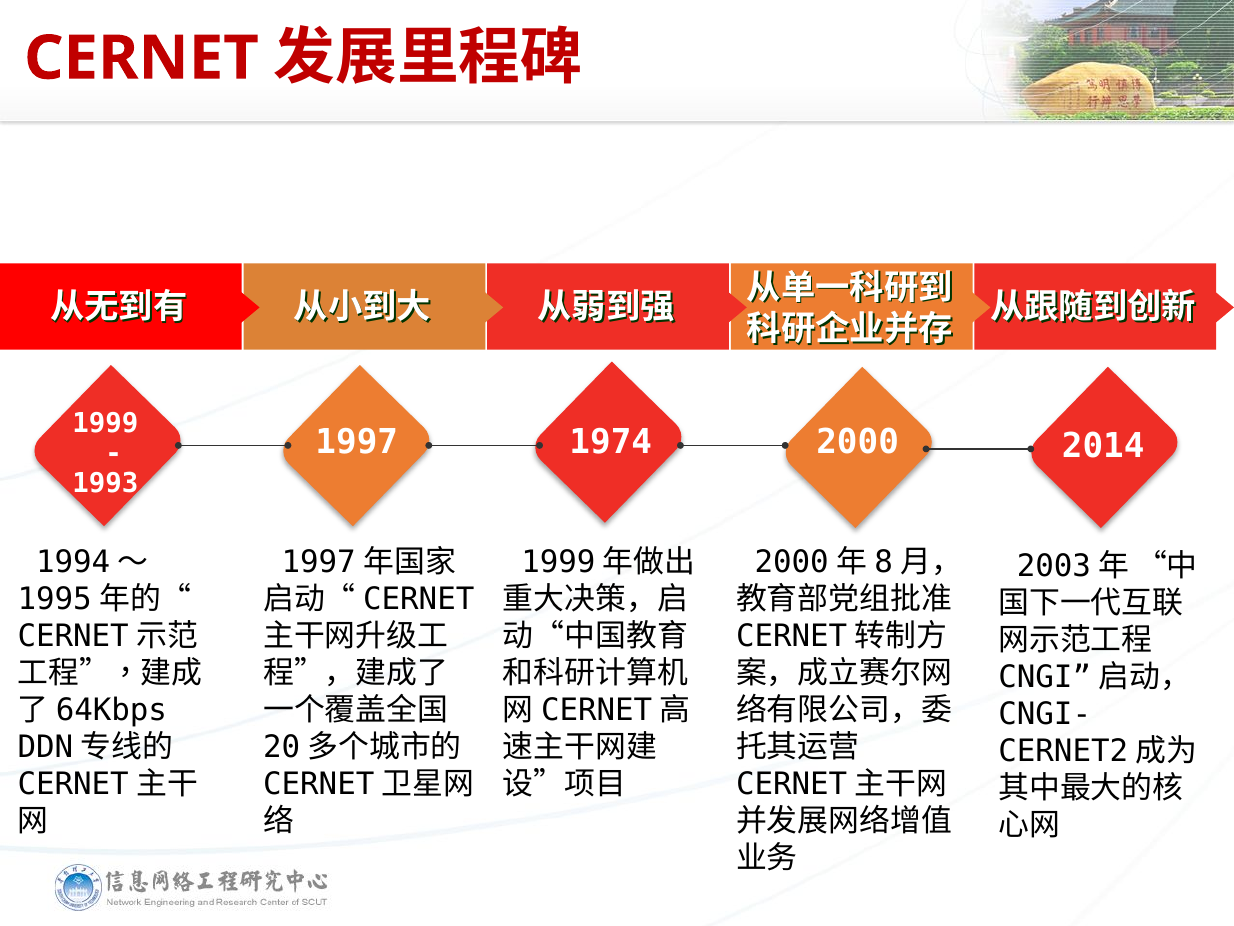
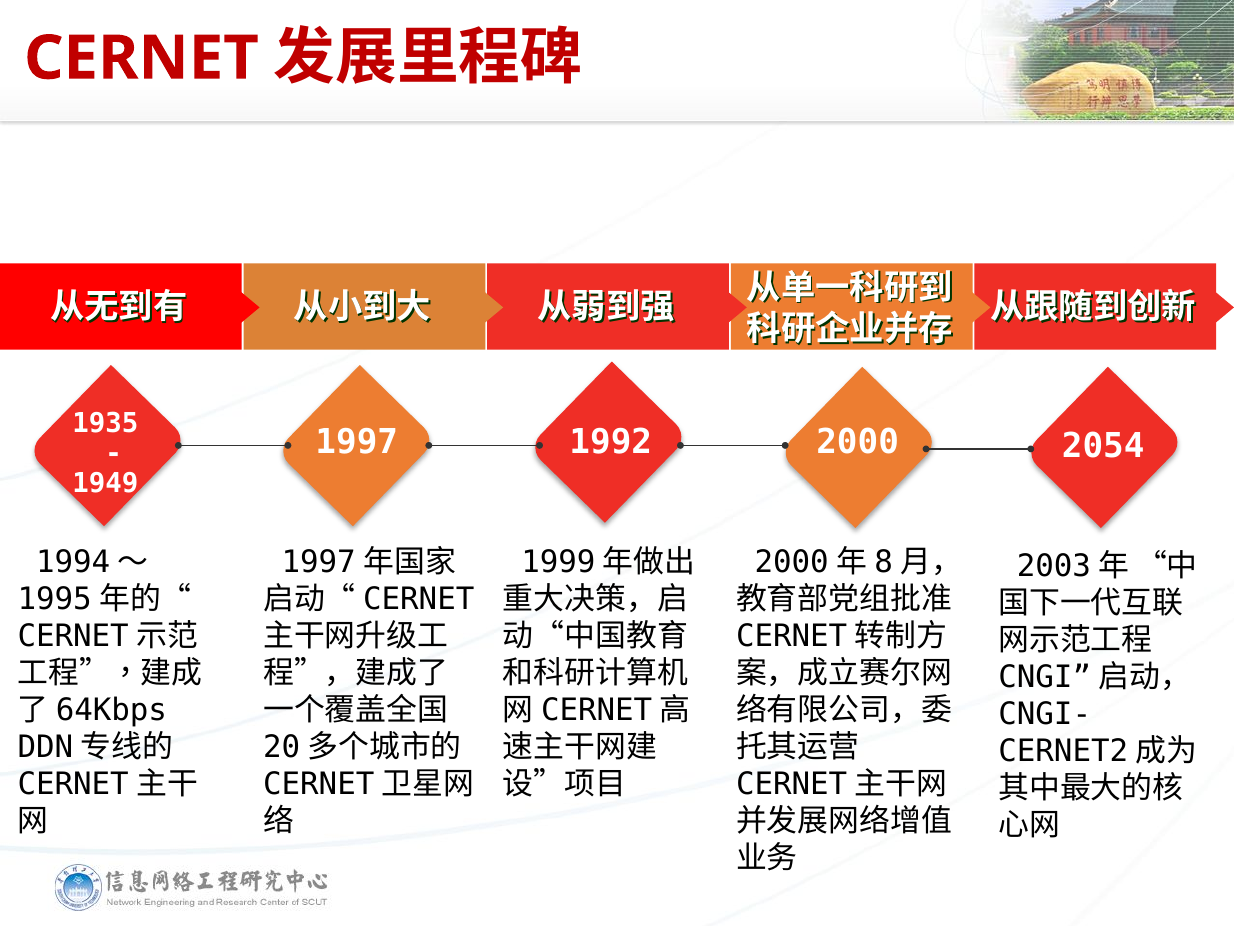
1999: 1999 -> 1935 (105, 423)
1974: 1974 -> 1992 (611, 442)
2014: 2014 -> 2054 (1103, 446)
1993: 1993 -> 1949 (105, 483)
